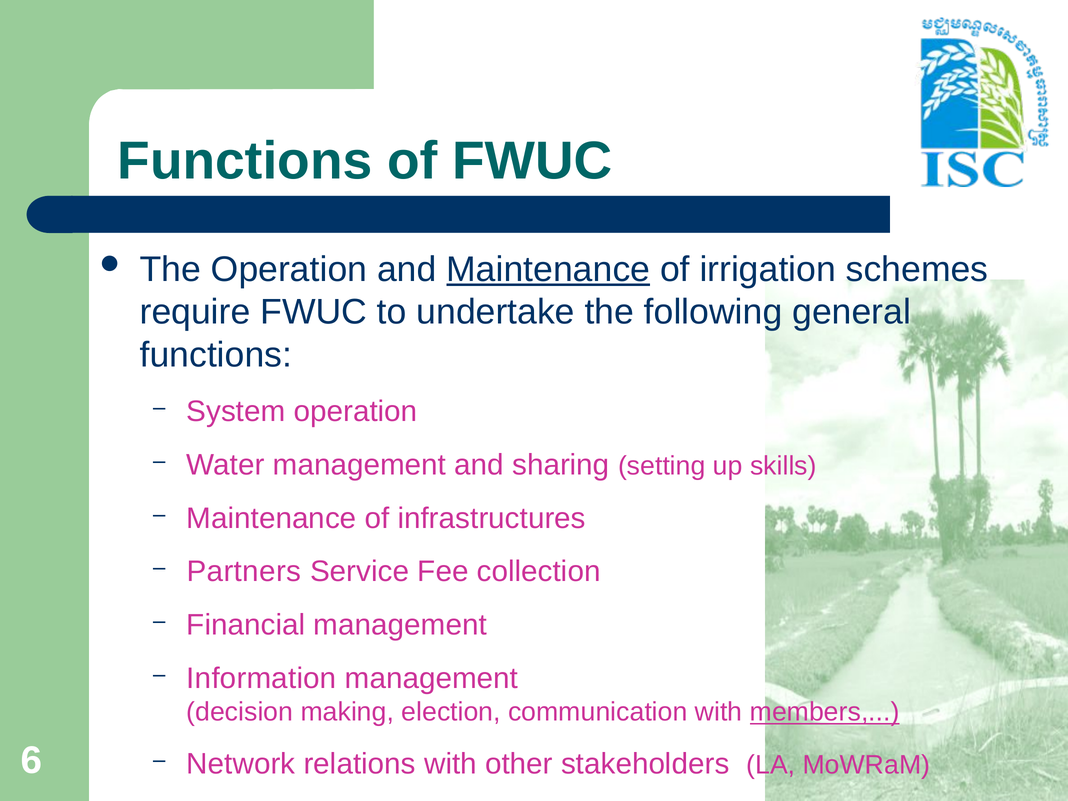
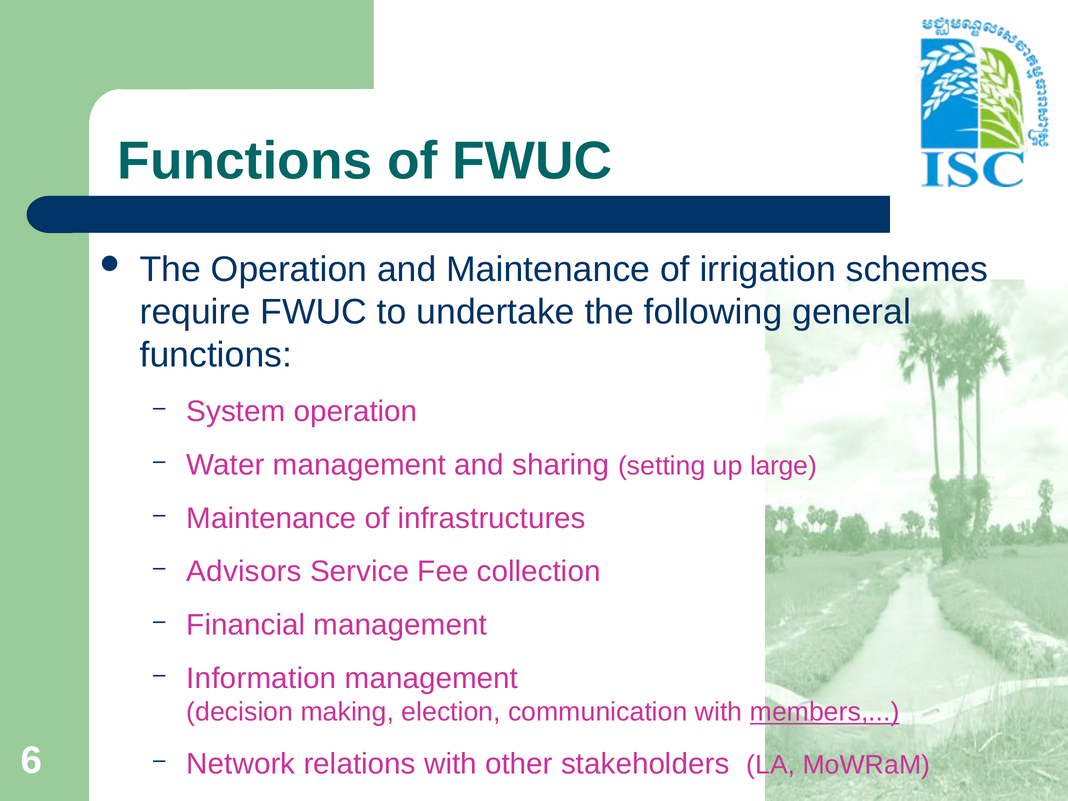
Maintenance underline: present -> none (548, 270)
skills: skills -> large (784, 466)
Partners: Partners -> Advisors (244, 572)
